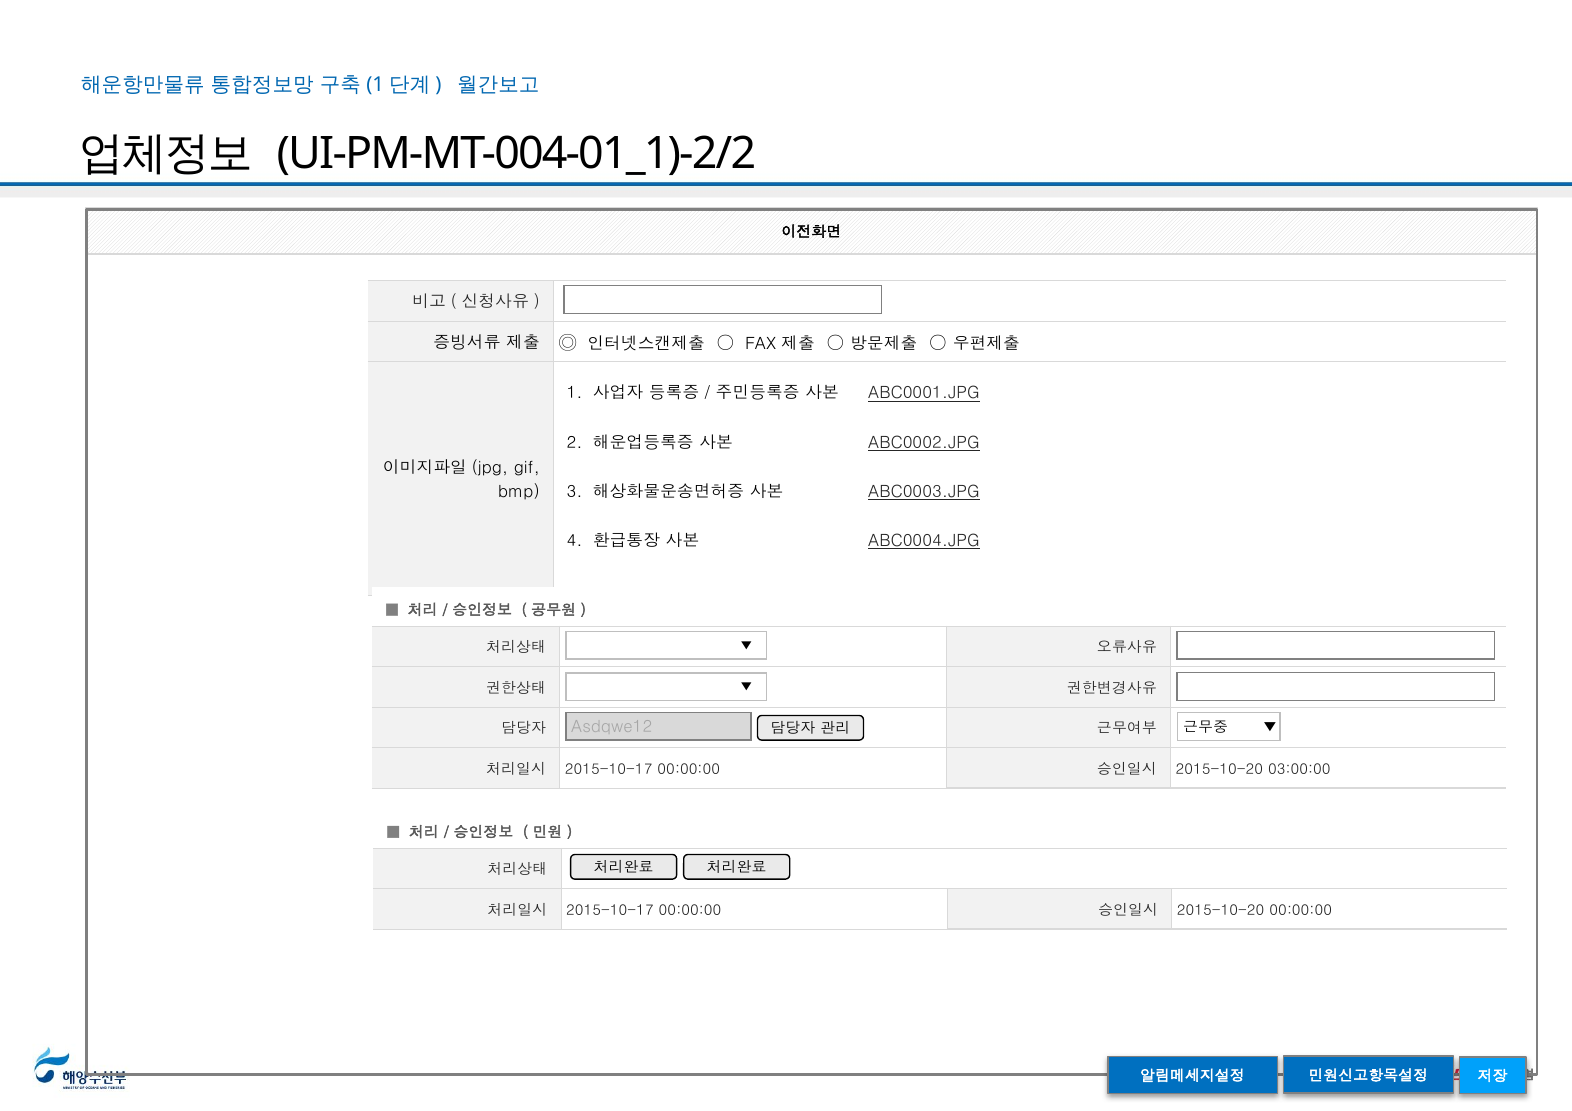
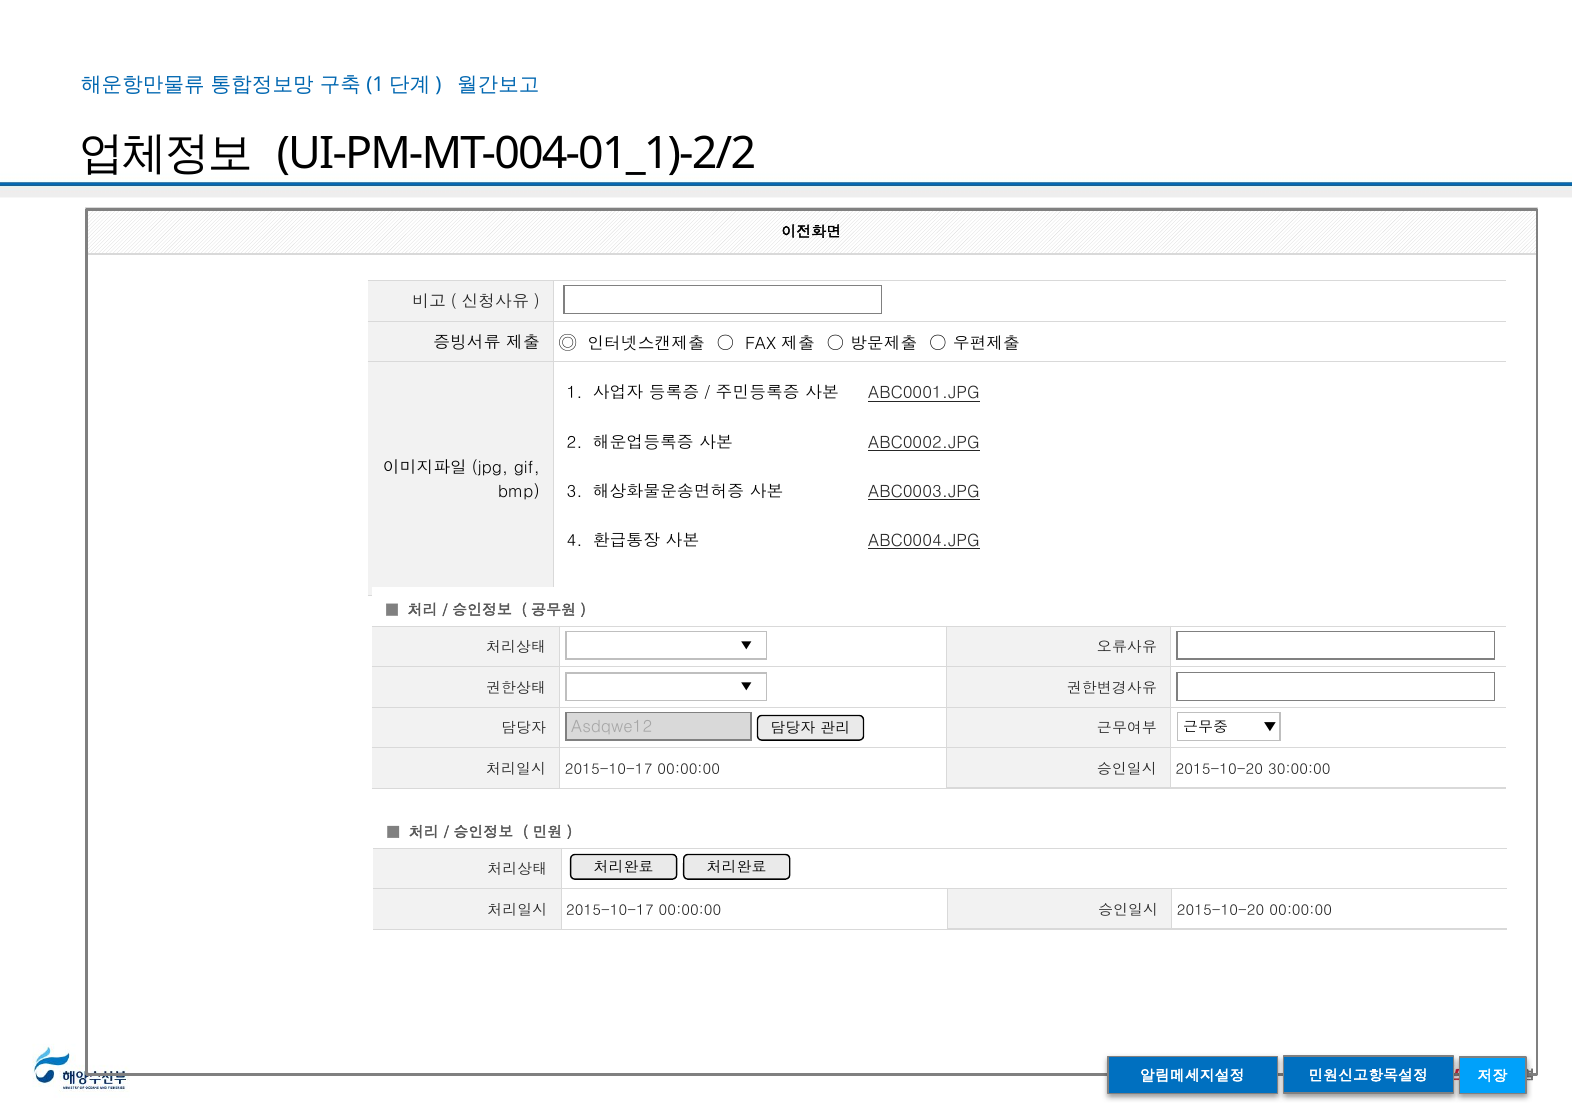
03:00:00: 03:00:00 -> 30:00:00 (1299, 770)
